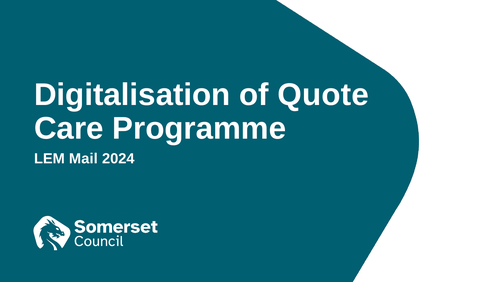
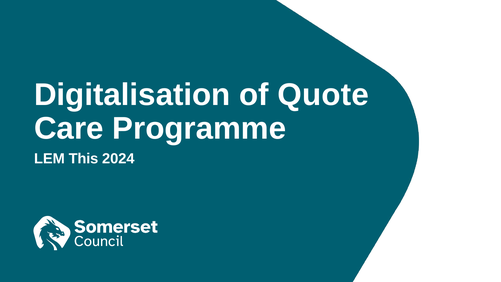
Mail: Mail -> This (84, 159)
